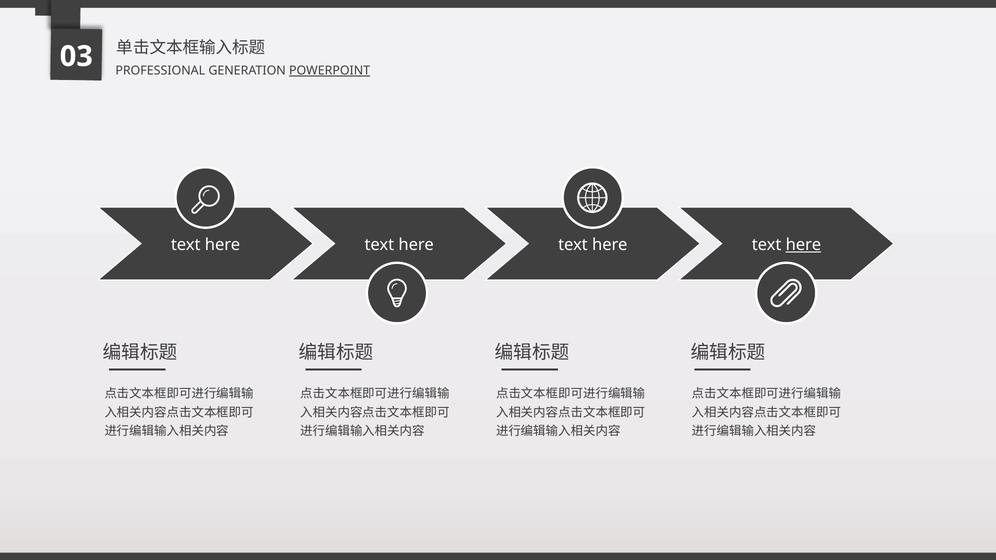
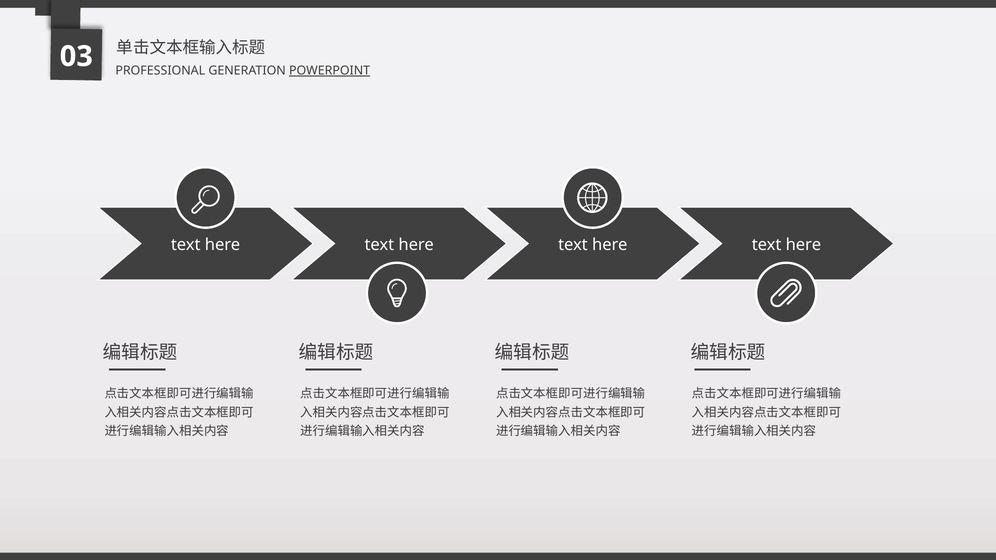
here underline: present -> none (803, 245)
